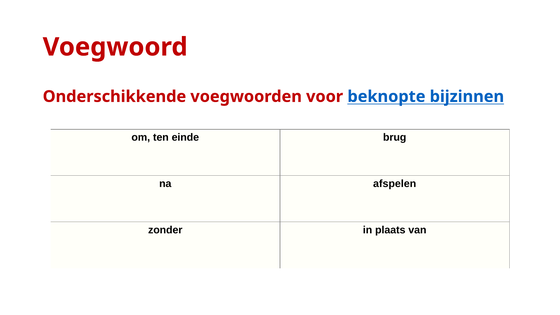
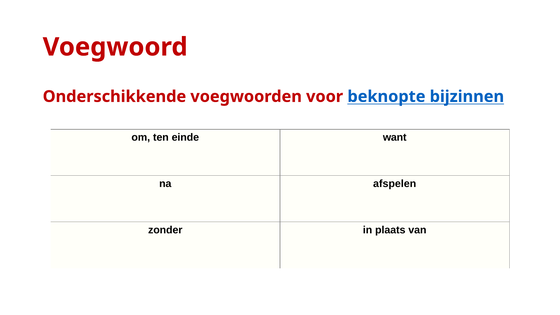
brug: brug -> want (395, 137)
